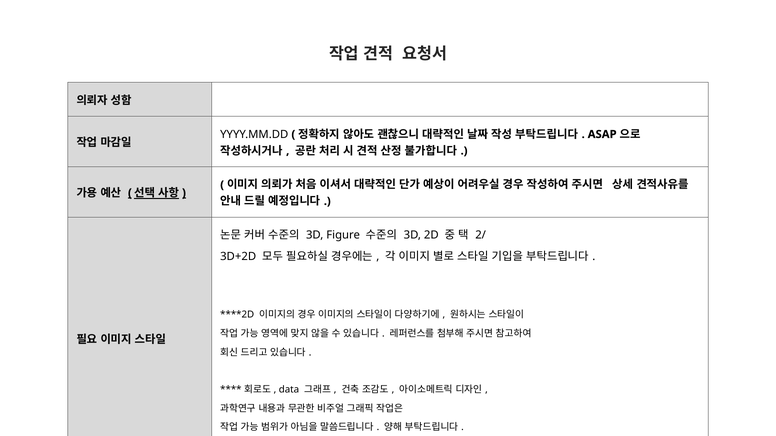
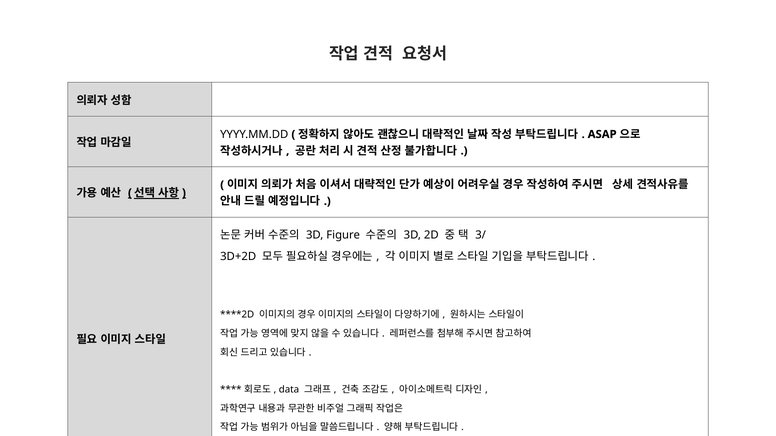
2/: 2/ -> 3/ (481, 235)
